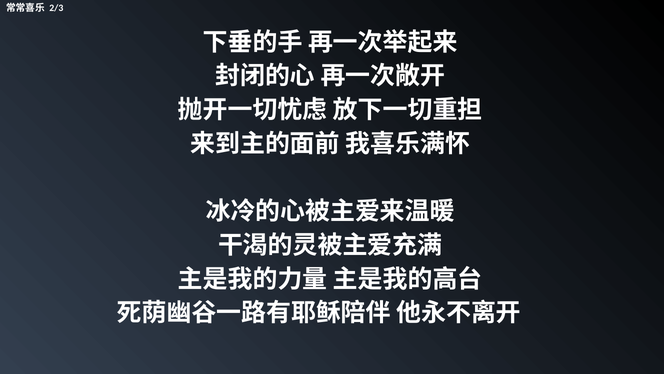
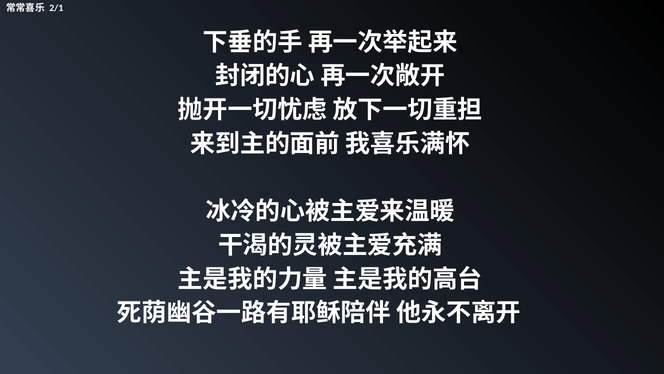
2/3: 2/3 -> 2/1 (56, 8)
